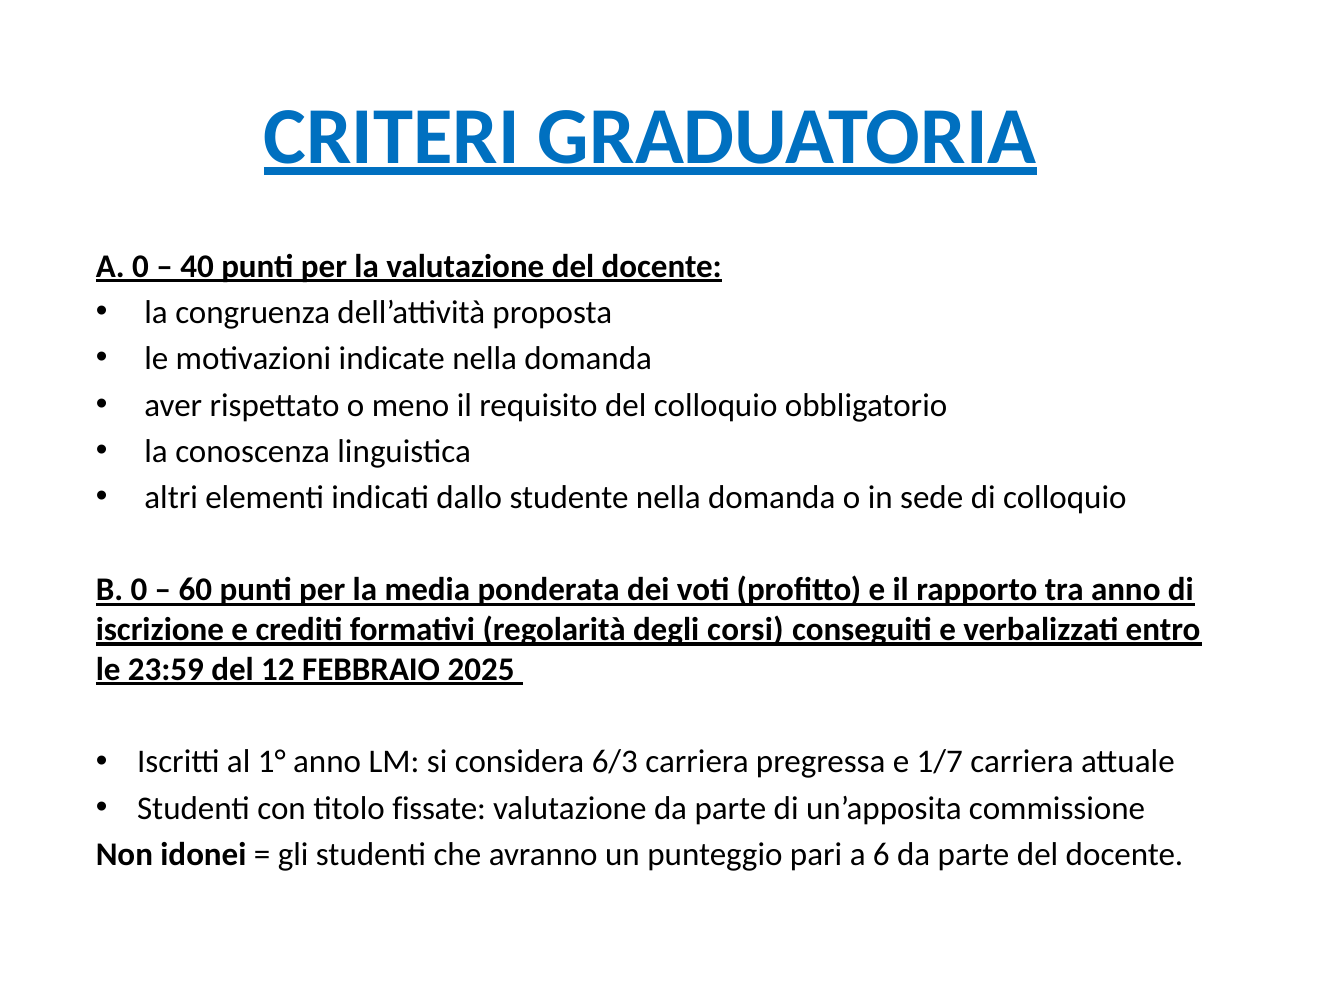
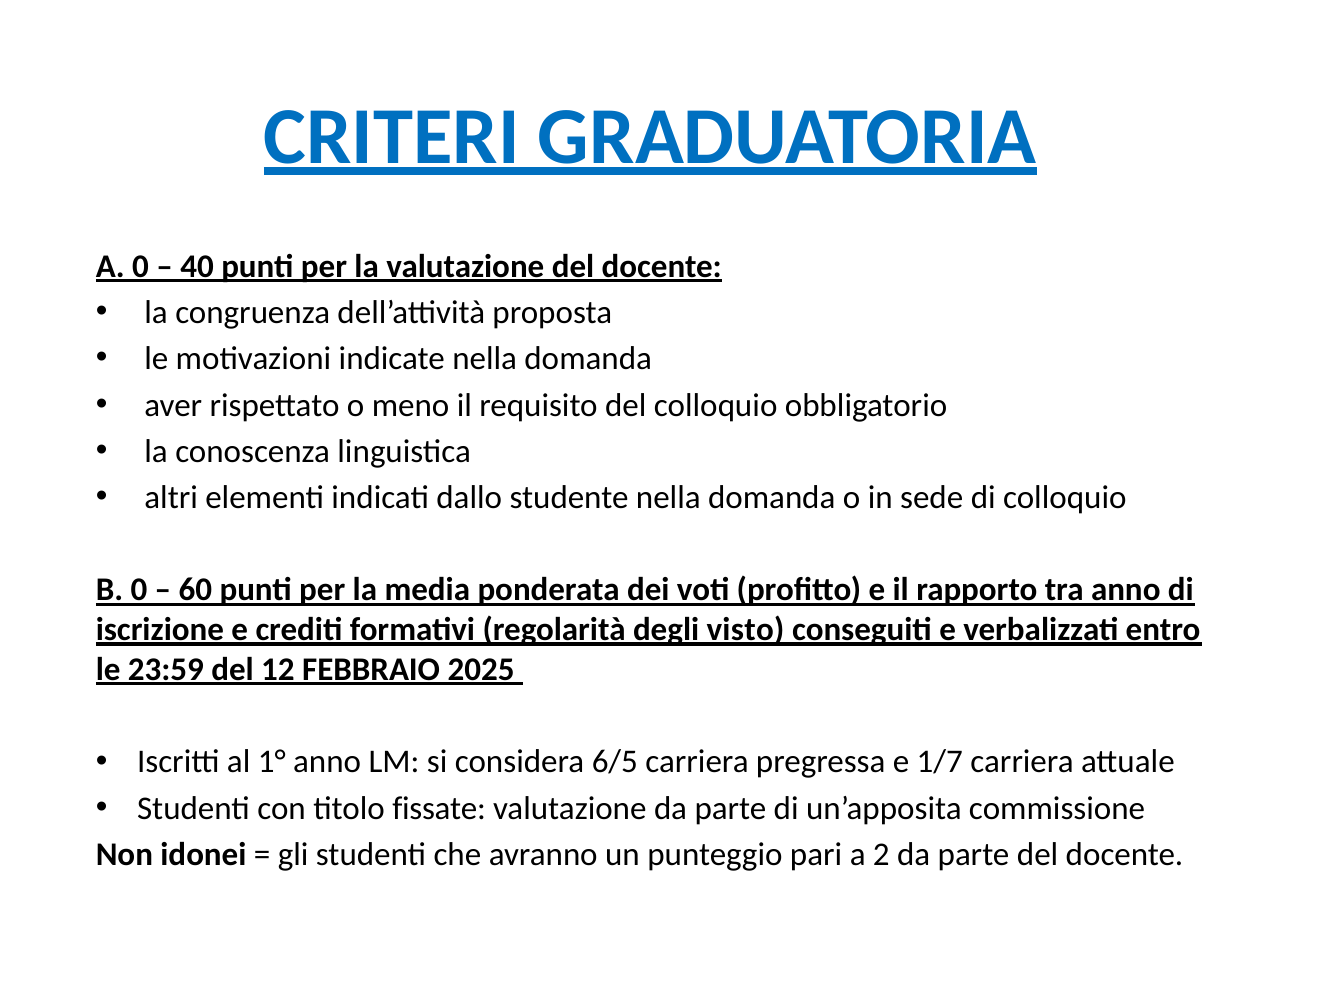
corsi: corsi -> visto (745, 630)
6/3: 6/3 -> 6/5 (615, 762)
6: 6 -> 2 (881, 855)
